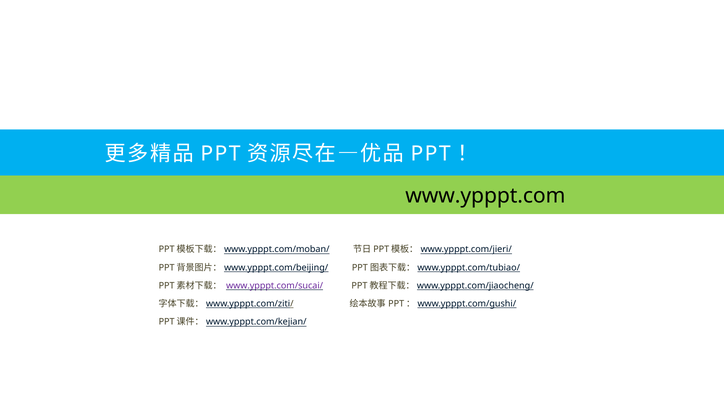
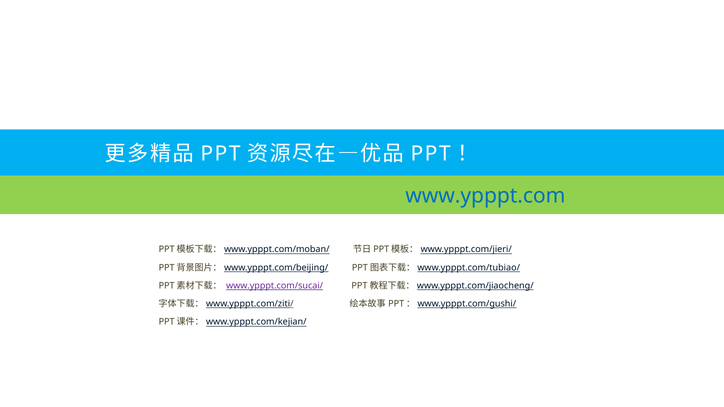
www.ypppt.com colour: black -> blue (485, 196)
